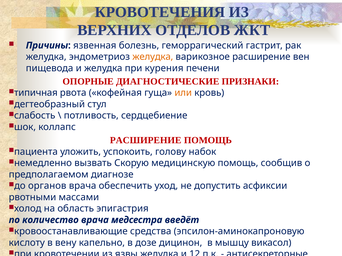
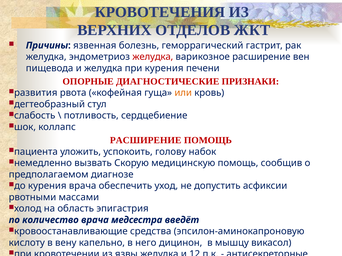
желудка colour: orange -> red (153, 57)
типичная: типичная -> развития (36, 93)
до органов: органов -> курения (47, 186)
дозе: дозе -> него (146, 243)
